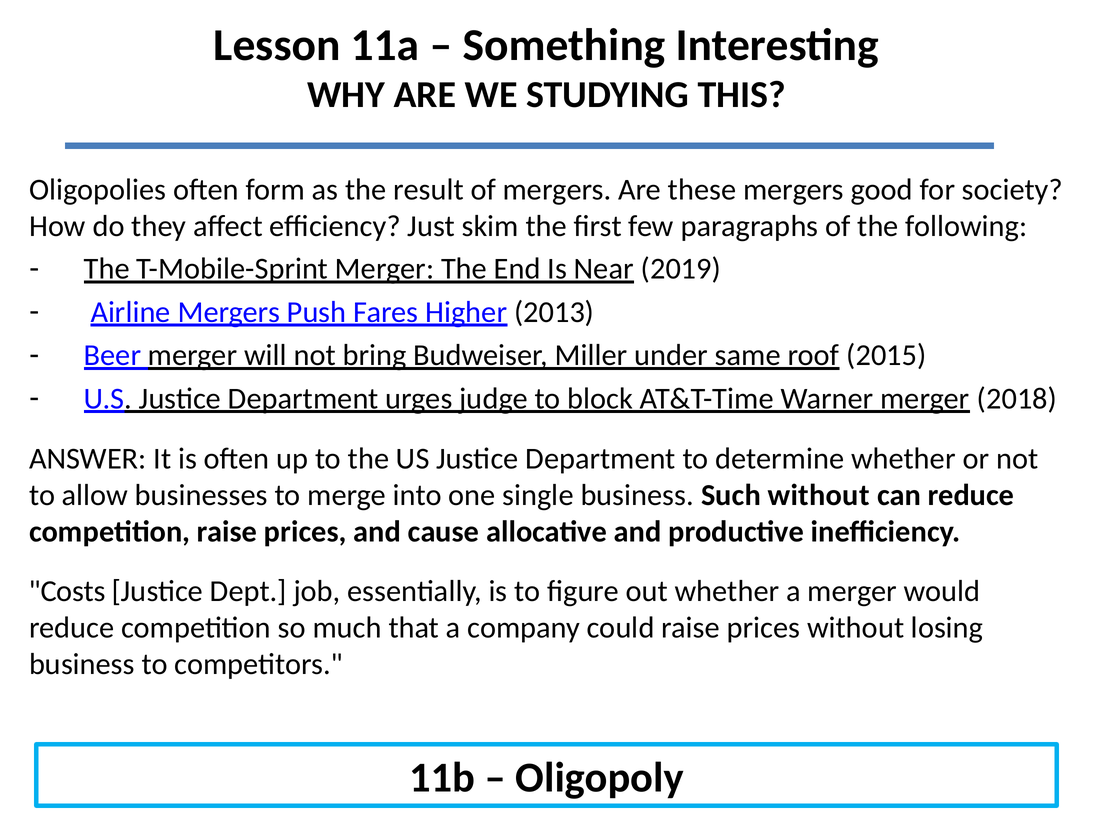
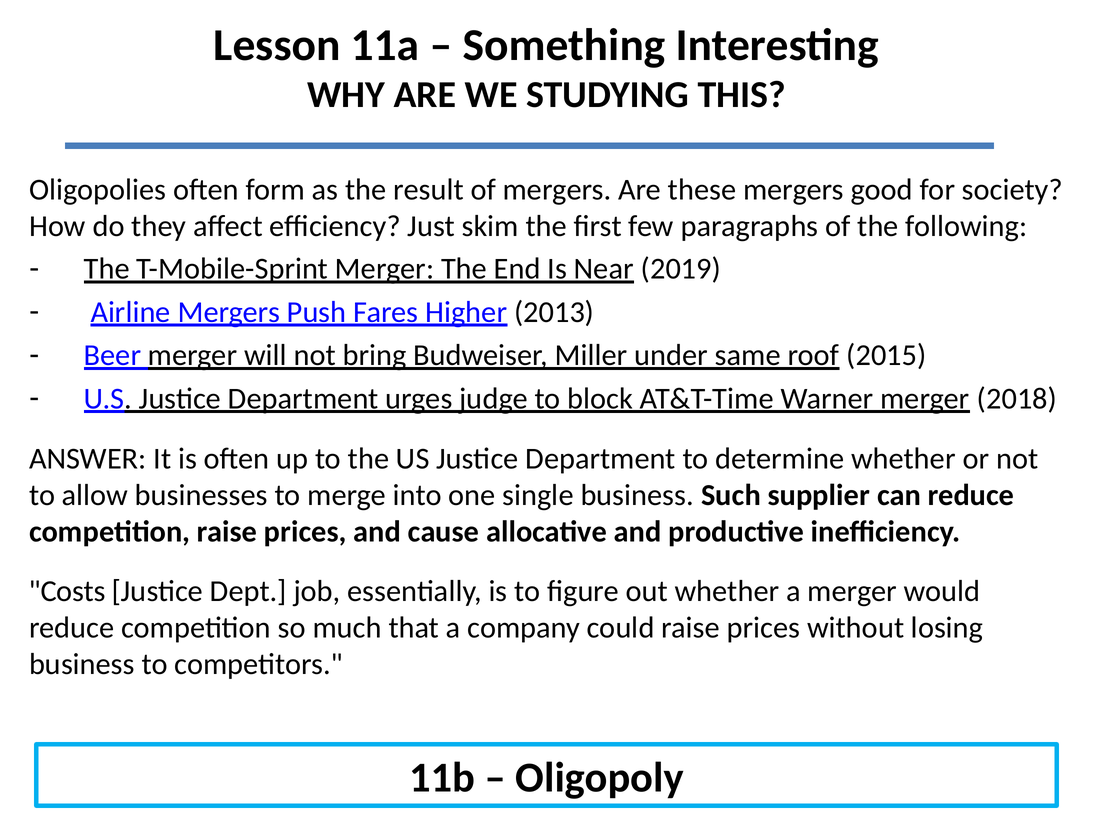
Such without: without -> supplier (819, 495)
